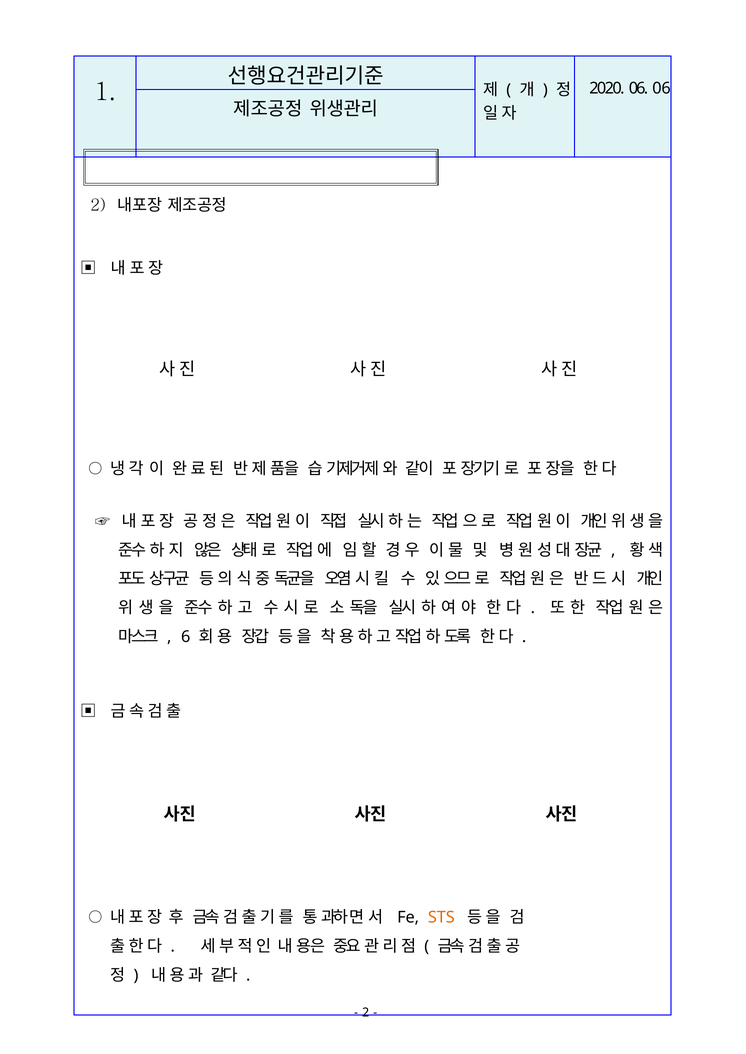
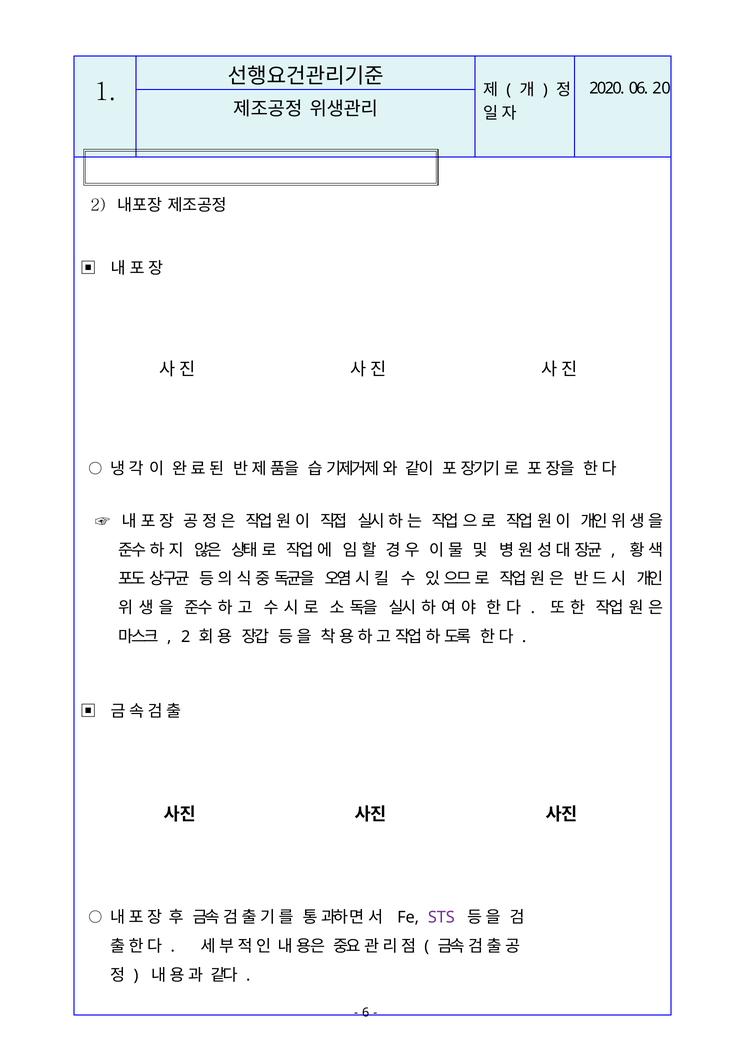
06 06: 06 -> 20 (662, 88)
6: 6 -> 2 (186, 637)
STS colour: orange -> purple (441, 918)
2: 2 -> 6 (366, 1013)
